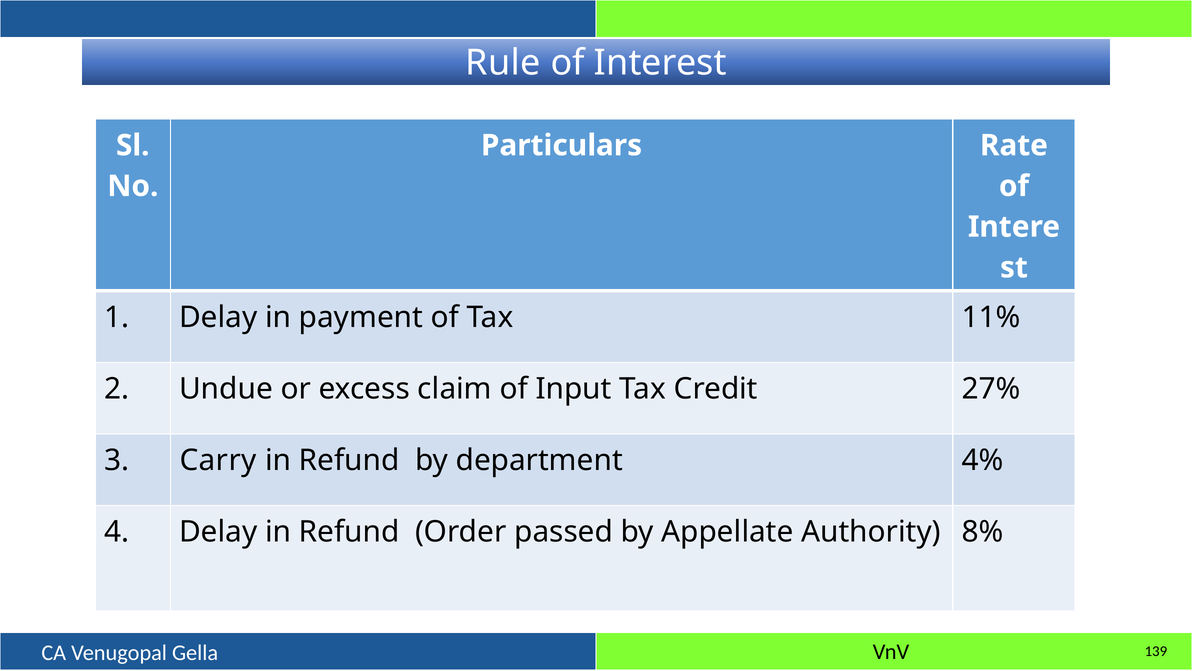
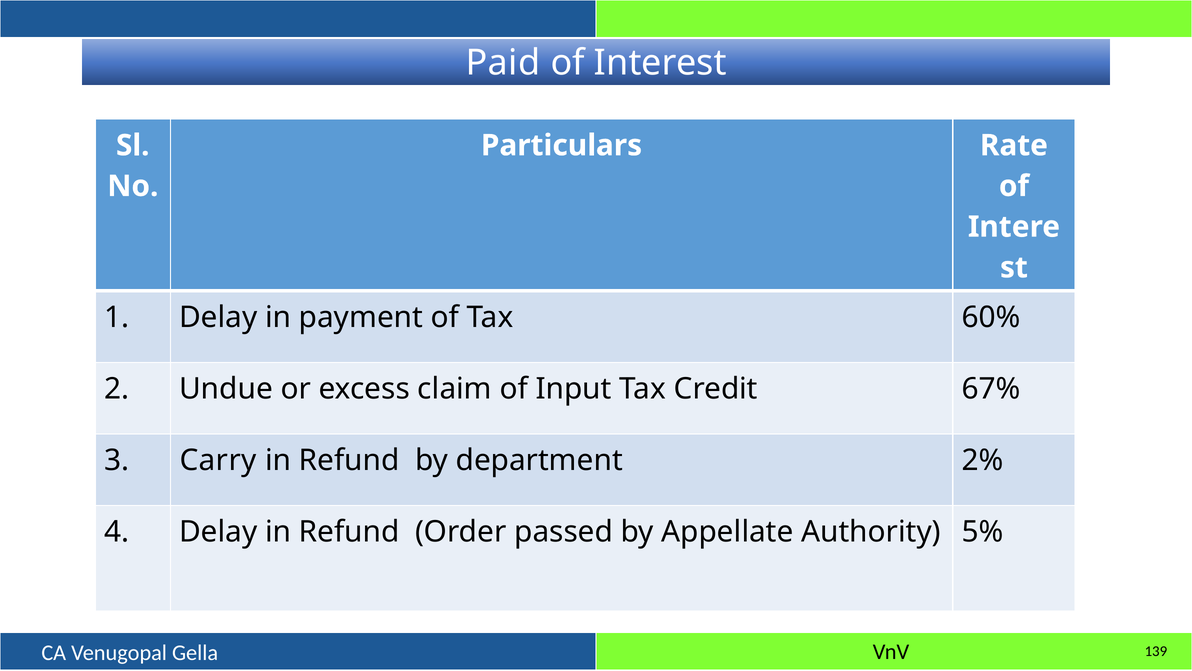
Rule: Rule -> Paid (503, 63)
11%: 11% -> 60% (991, 317)
27%: 27% -> 67% (991, 389)
4%: 4% -> 2% (983, 460)
8%: 8% -> 5% (983, 532)
